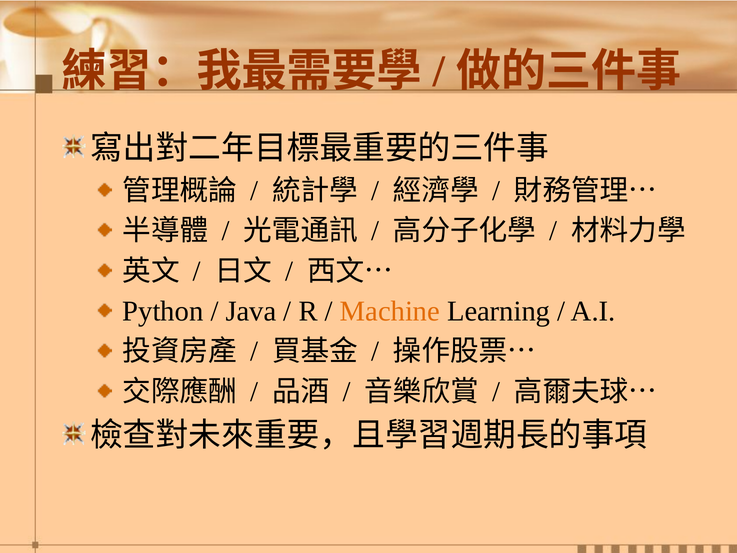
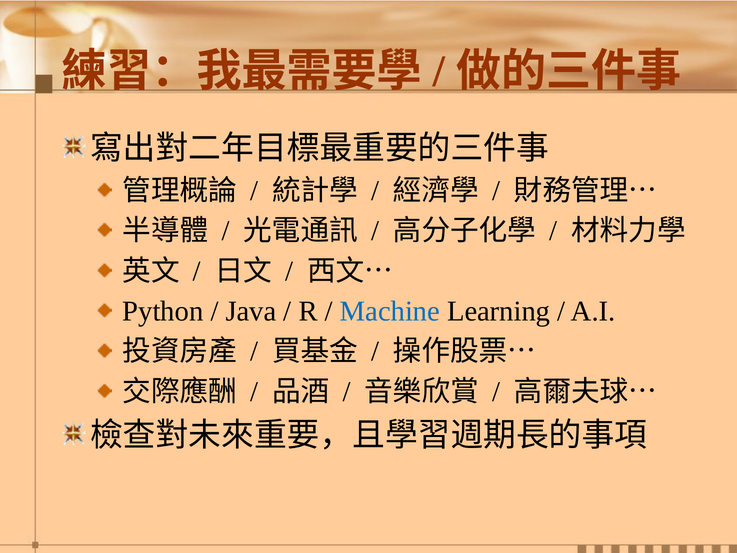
Machine colour: orange -> blue (390, 311)
